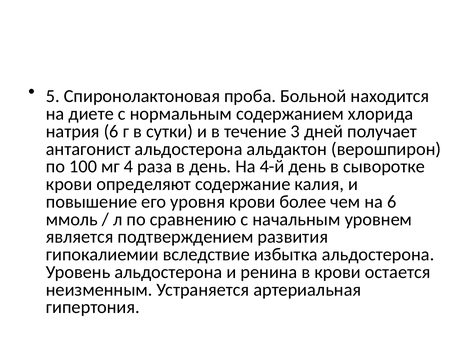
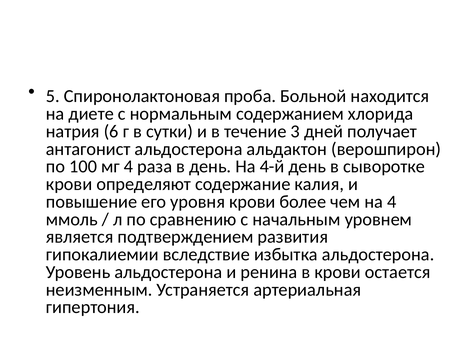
на 6: 6 -> 4 (392, 202)
